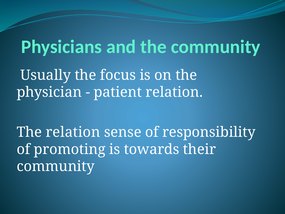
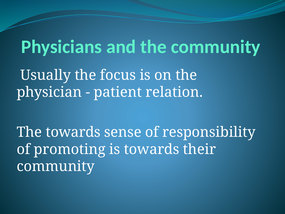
The relation: relation -> towards (73, 132)
